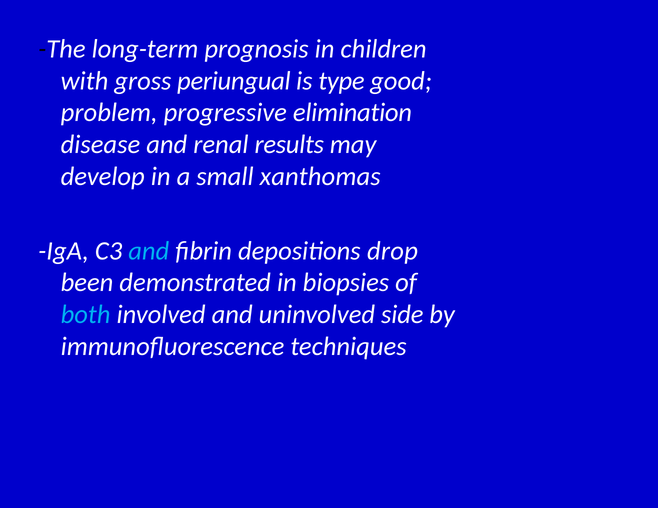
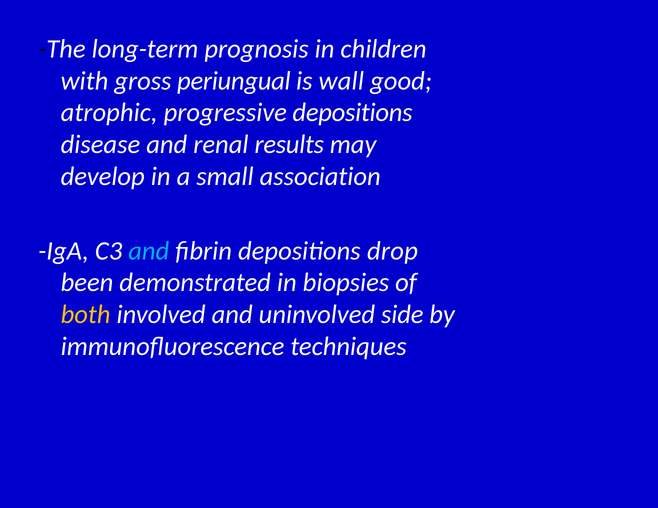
type: type -> wall (341, 81)
problem: problem -> atrophic (109, 113)
progressive elimination: elimination -> depositions (352, 113)
xanthomas: xanthomas -> association (320, 177)
both colour: light blue -> yellow (86, 315)
